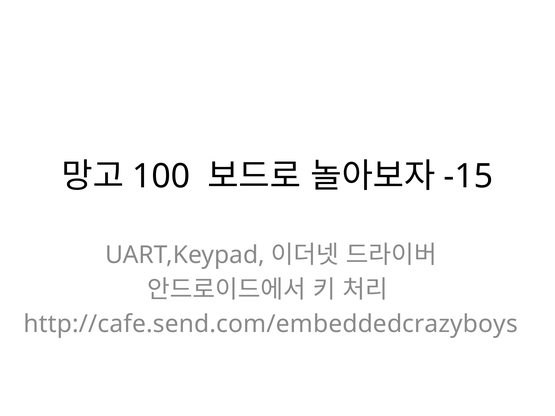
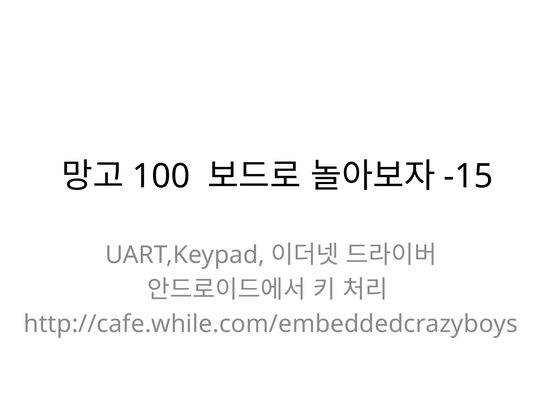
http://cafe.send.com/embeddedcrazyboys: http://cafe.send.com/embeddedcrazyboys -> http://cafe.while.com/embeddedcrazyboys (271, 324)
